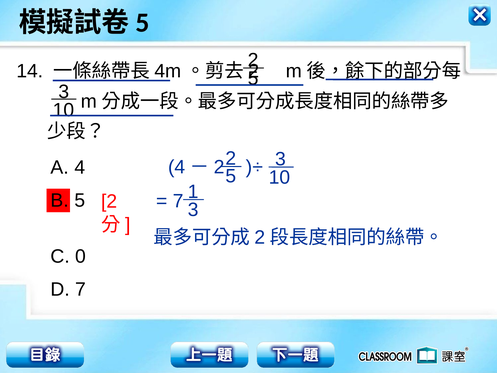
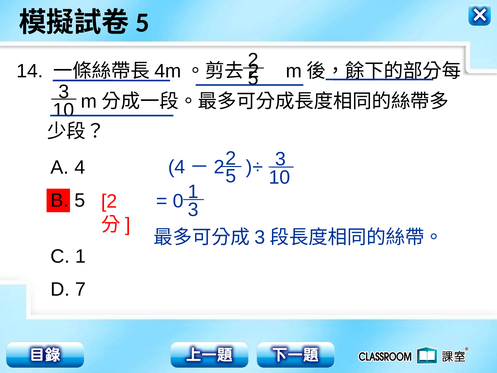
7: 7 -> 0 (178, 201)
2: 2 -> 3 (260, 237)
C 0: 0 -> 1 (80, 256)
